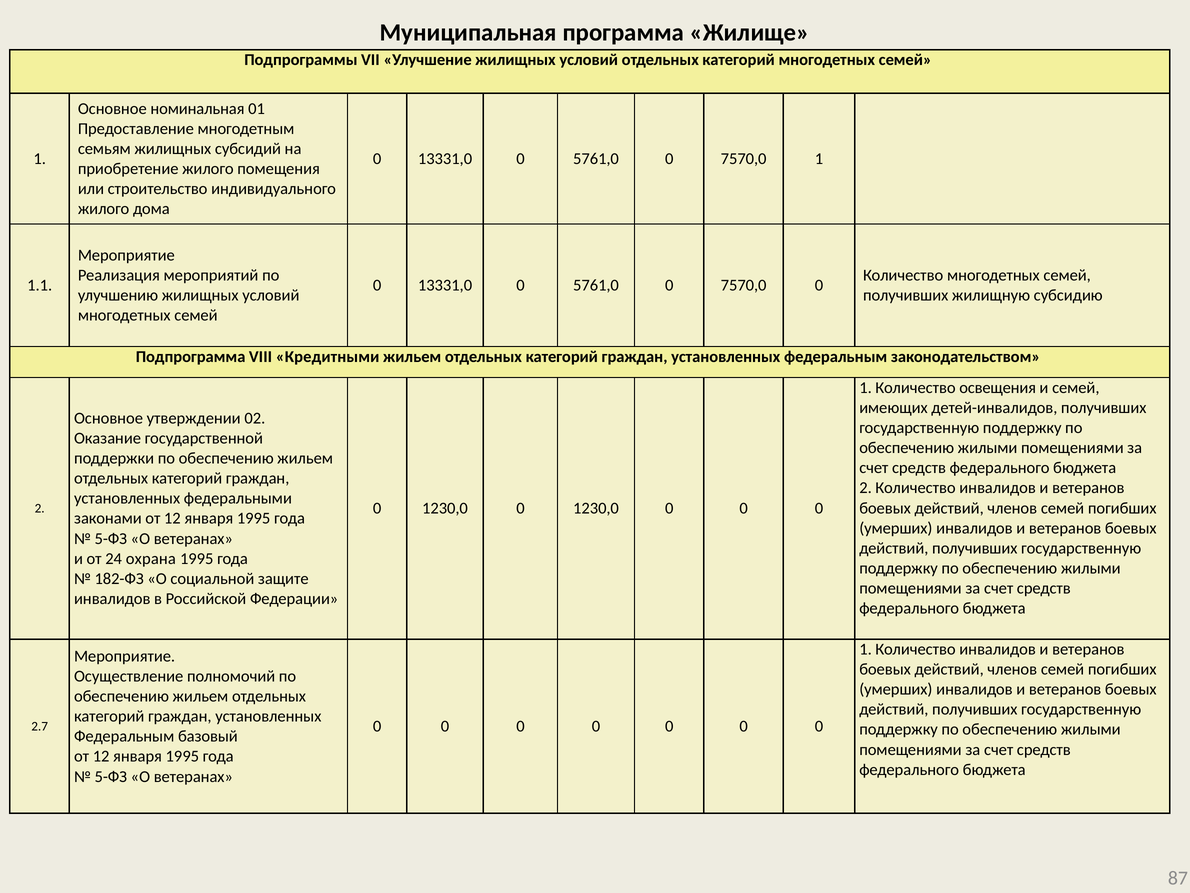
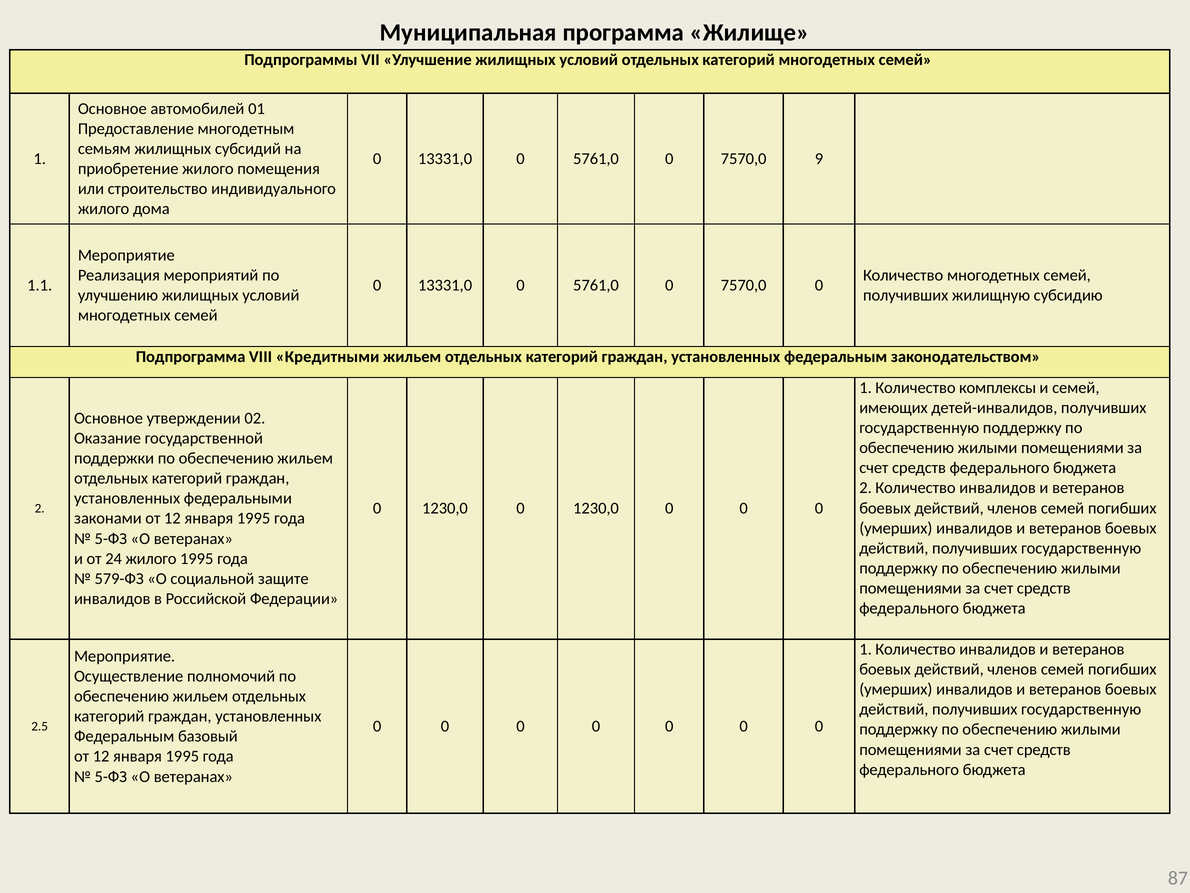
номинальная: номинальная -> автомобилей (197, 109)
7570,0 1: 1 -> 9 (819, 159)
освещения: освещения -> комплексы (998, 387)
24 охрана: охрана -> жилого (151, 558)
182-ФЗ: 182-ФЗ -> 579-ФЗ (119, 578)
2.7: 2.7 -> 2.5 (40, 726)
